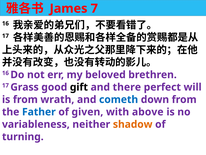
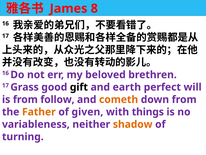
7: 7 -> 8 (94, 8)
there: there -> earth (127, 87)
wrath: wrath -> follow (57, 99)
cometh colour: blue -> orange (119, 99)
Father colour: blue -> orange (39, 112)
above: above -> things (148, 112)
